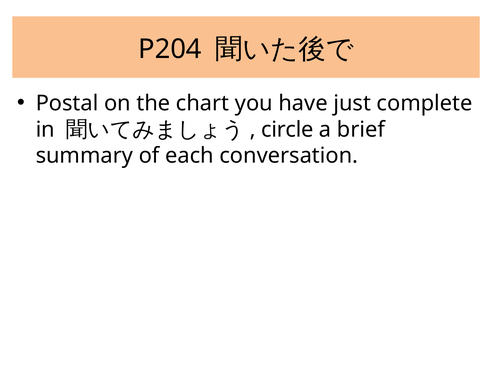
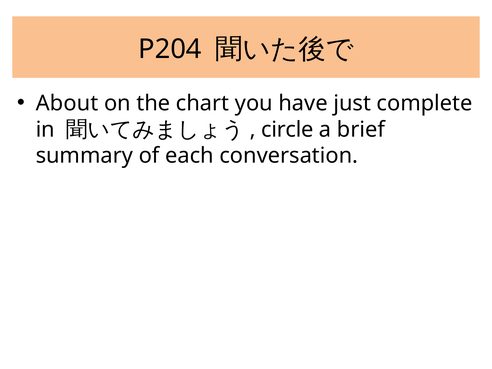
Postal: Postal -> About (67, 103)
